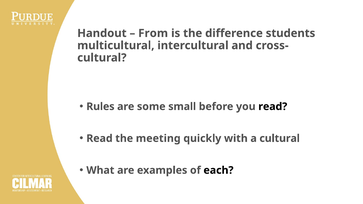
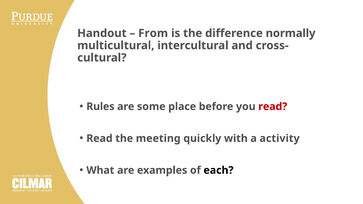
students: students -> normally (291, 33)
small: small -> place (182, 107)
read colour: black -> red (273, 107)
a cultural: cultural -> activity (280, 139)
